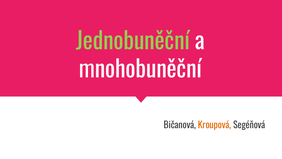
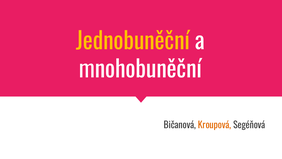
Jednobuněční colour: light green -> yellow (133, 41)
